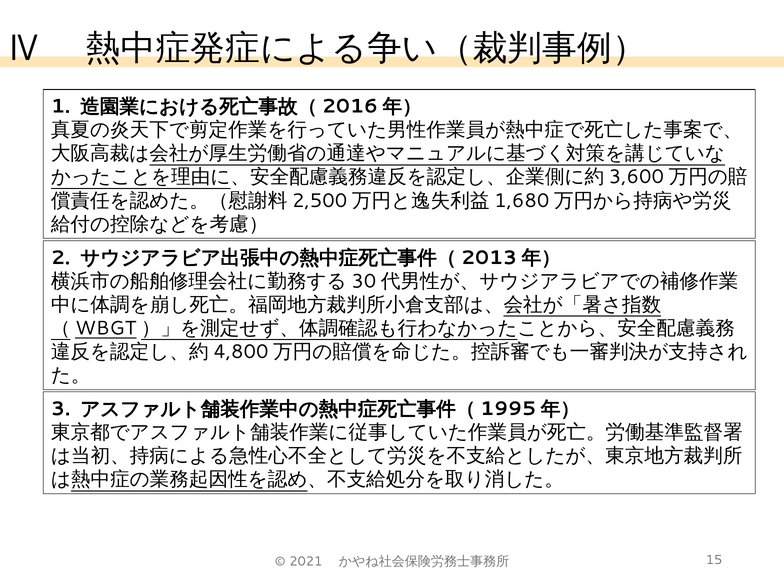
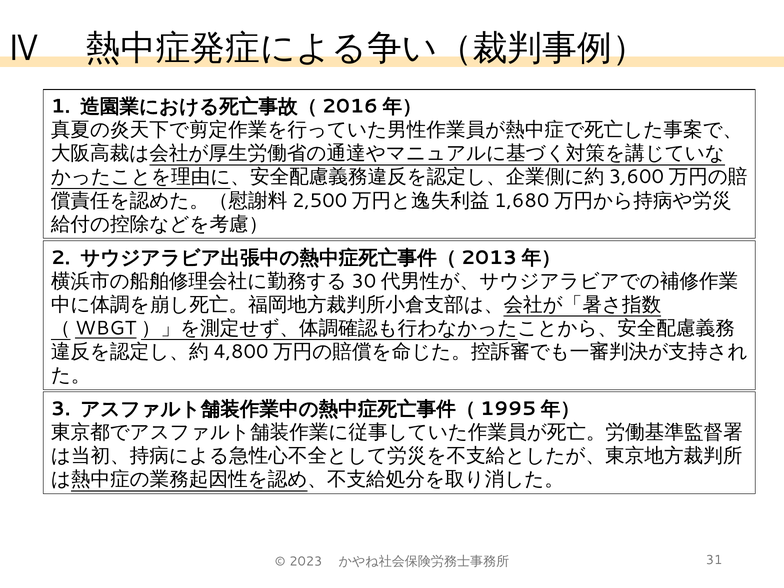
2021: 2021 -> 2023 (306, 562)
15: 15 -> 31 (714, 560)
